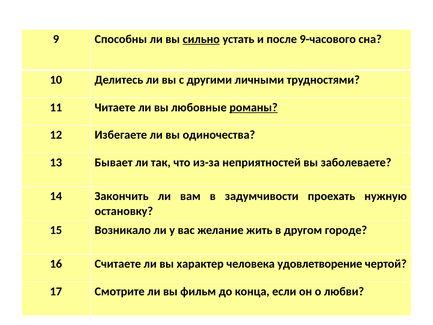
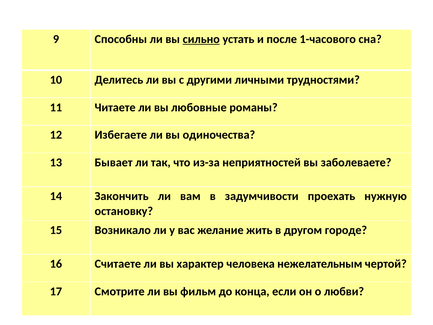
9-часового: 9-часового -> 1-часового (328, 39)
романы underline: present -> none (254, 107)
удовлетворение: удовлетворение -> нежелательным (320, 264)
